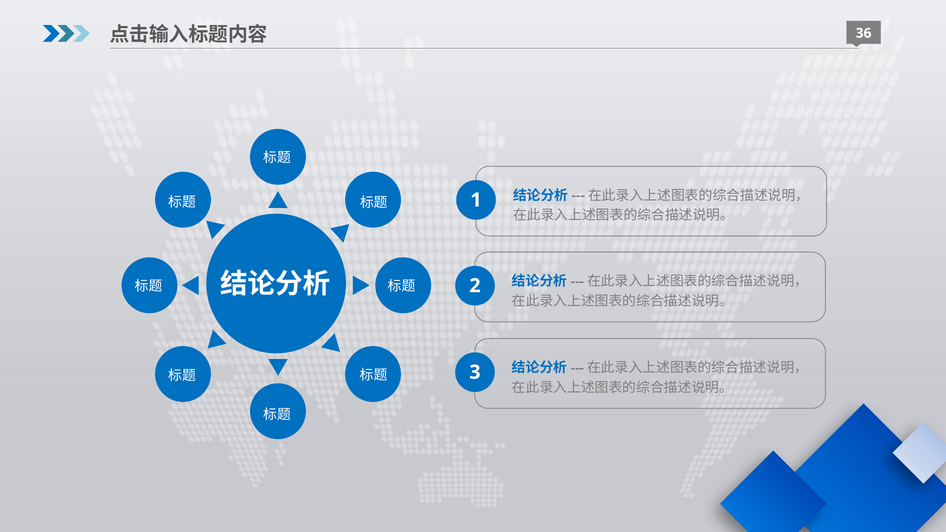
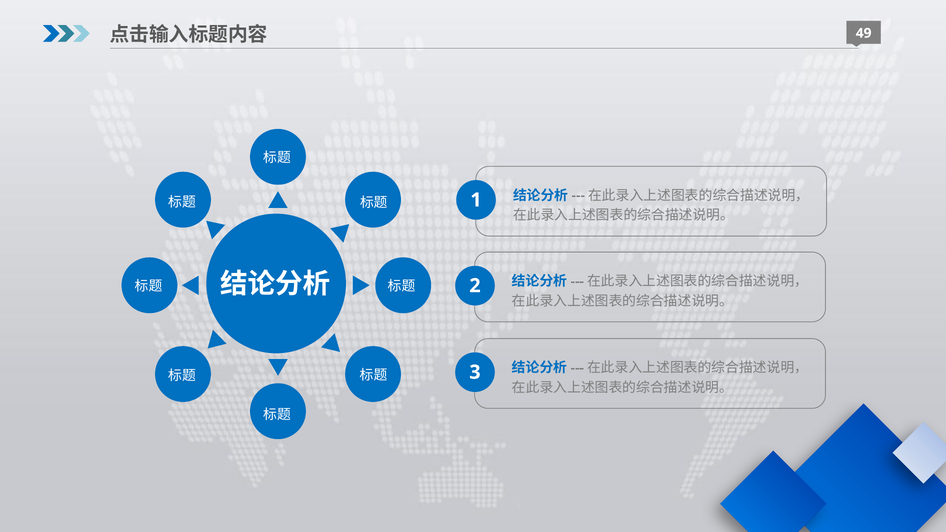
36: 36 -> 49 (864, 33)
